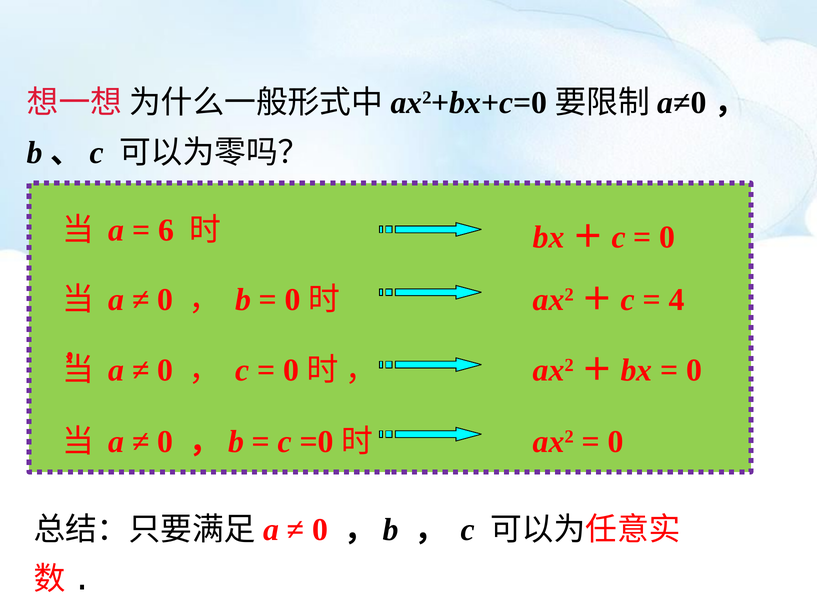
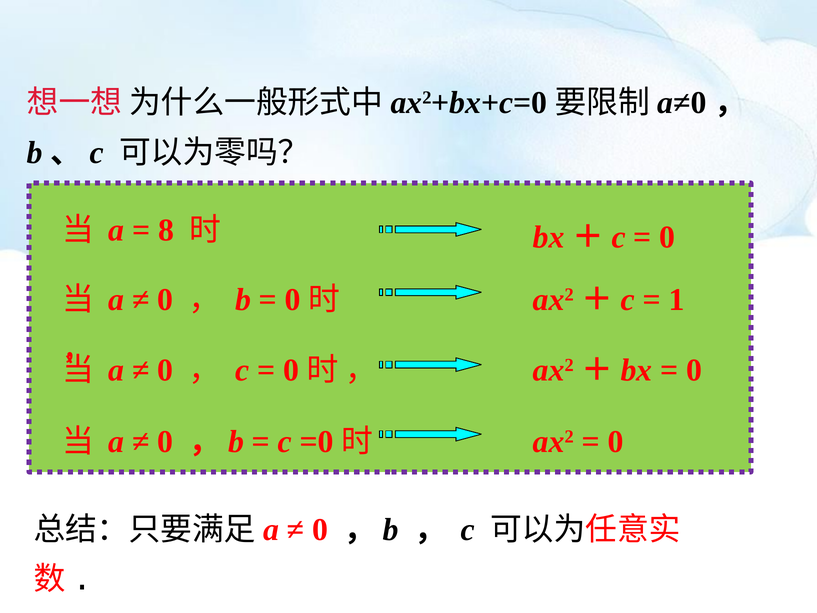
6: 6 -> 8 (166, 230)
4: 4 -> 1 (677, 300)
